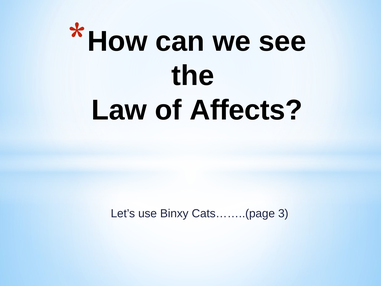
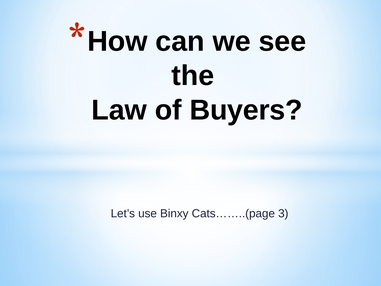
Affects: Affects -> Buyers (246, 110)
